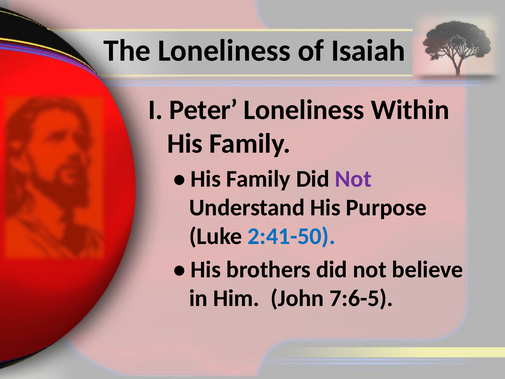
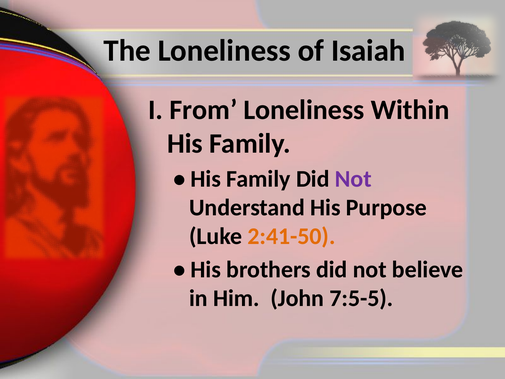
Peter: Peter -> From (203, 110)
2:41-50 colour: blue -> orange (291, 236)
7:6-5: 7:6-5 -> 7:5-5 (361, 298)
